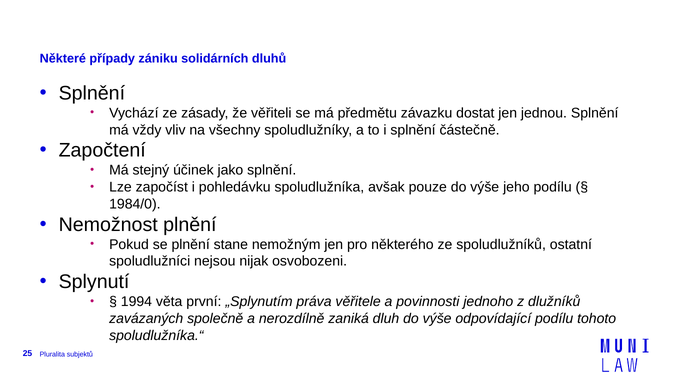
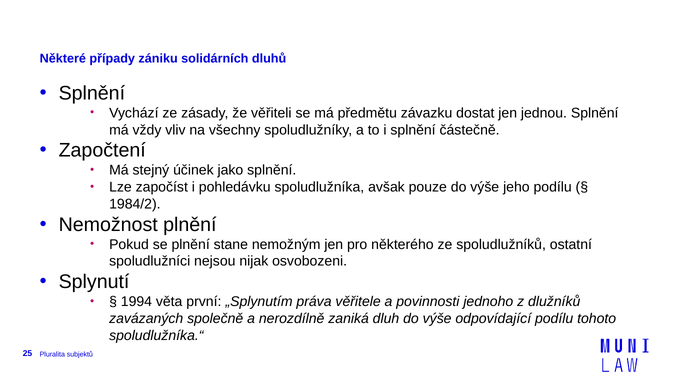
1984/0: 1984/0 -> 1984/2 (135, 204)
